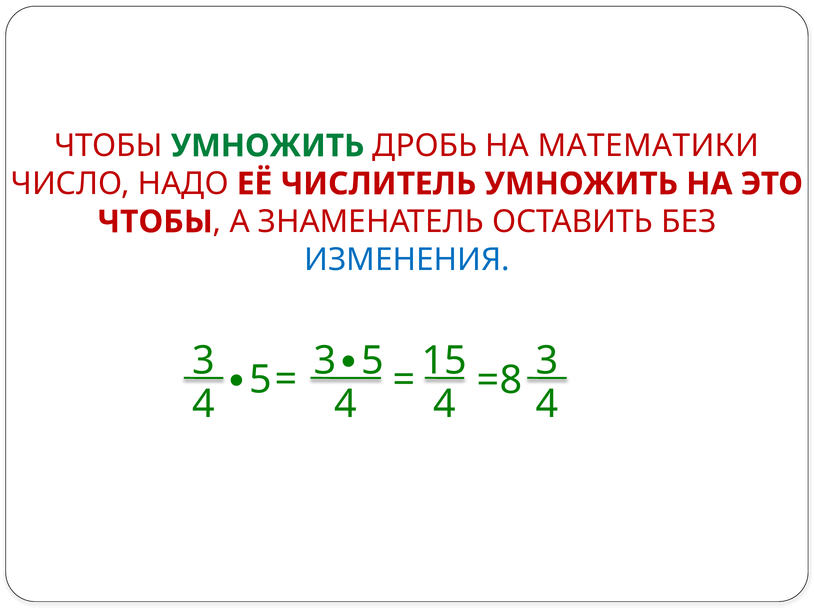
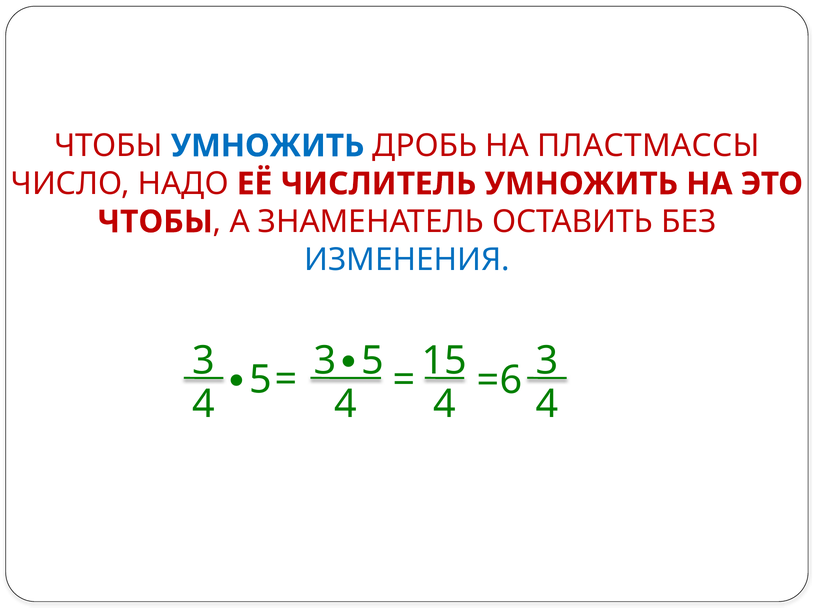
УМНОЖИТЬ colour: green -> blue (268, 146)
МАТЕМАТИКИ: МАТЕМАТИКИ -> ПЛАСТМАССЫ (648, 146)
=8: =8 -> =6 (500, 381)
